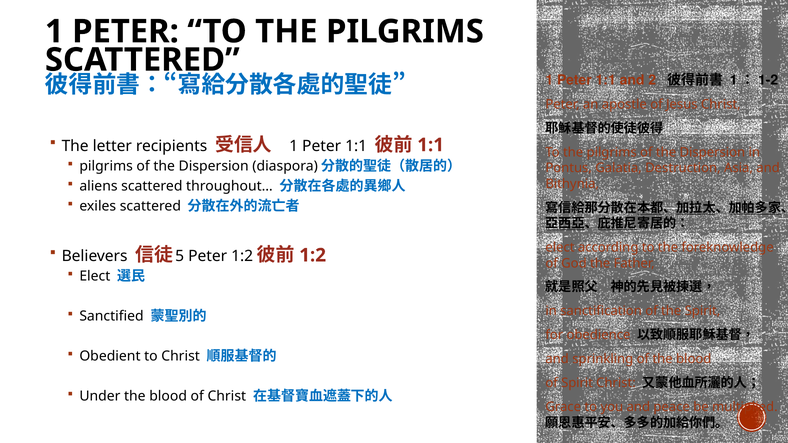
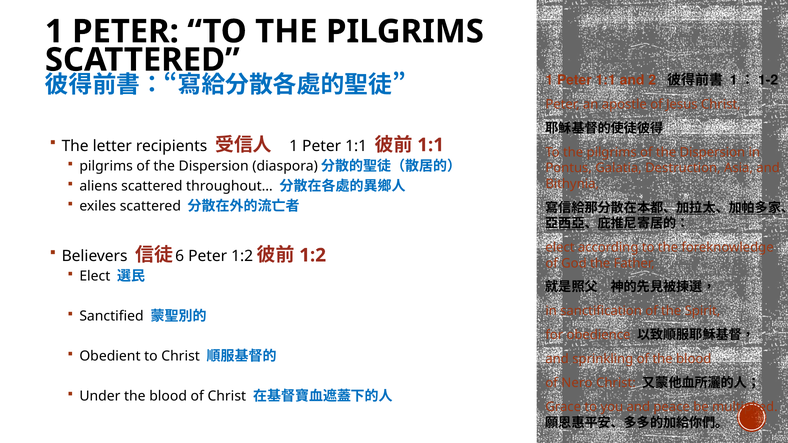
5: 5 -> 6 (180, 256)
of Spirit: Spirit -> Nero (577, 383)
